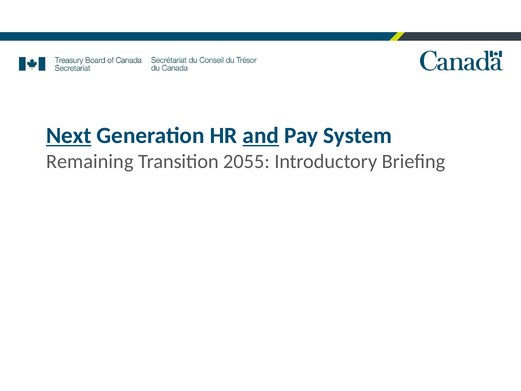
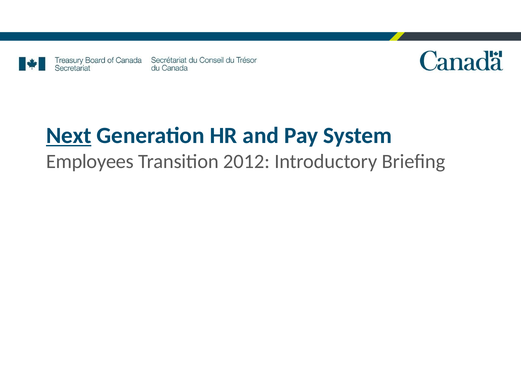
and underline: present -> none (261, 135)
Remaining: Remaining -> Employees (90, 161)
2055: 2055 -> 2012 (247, 161)
